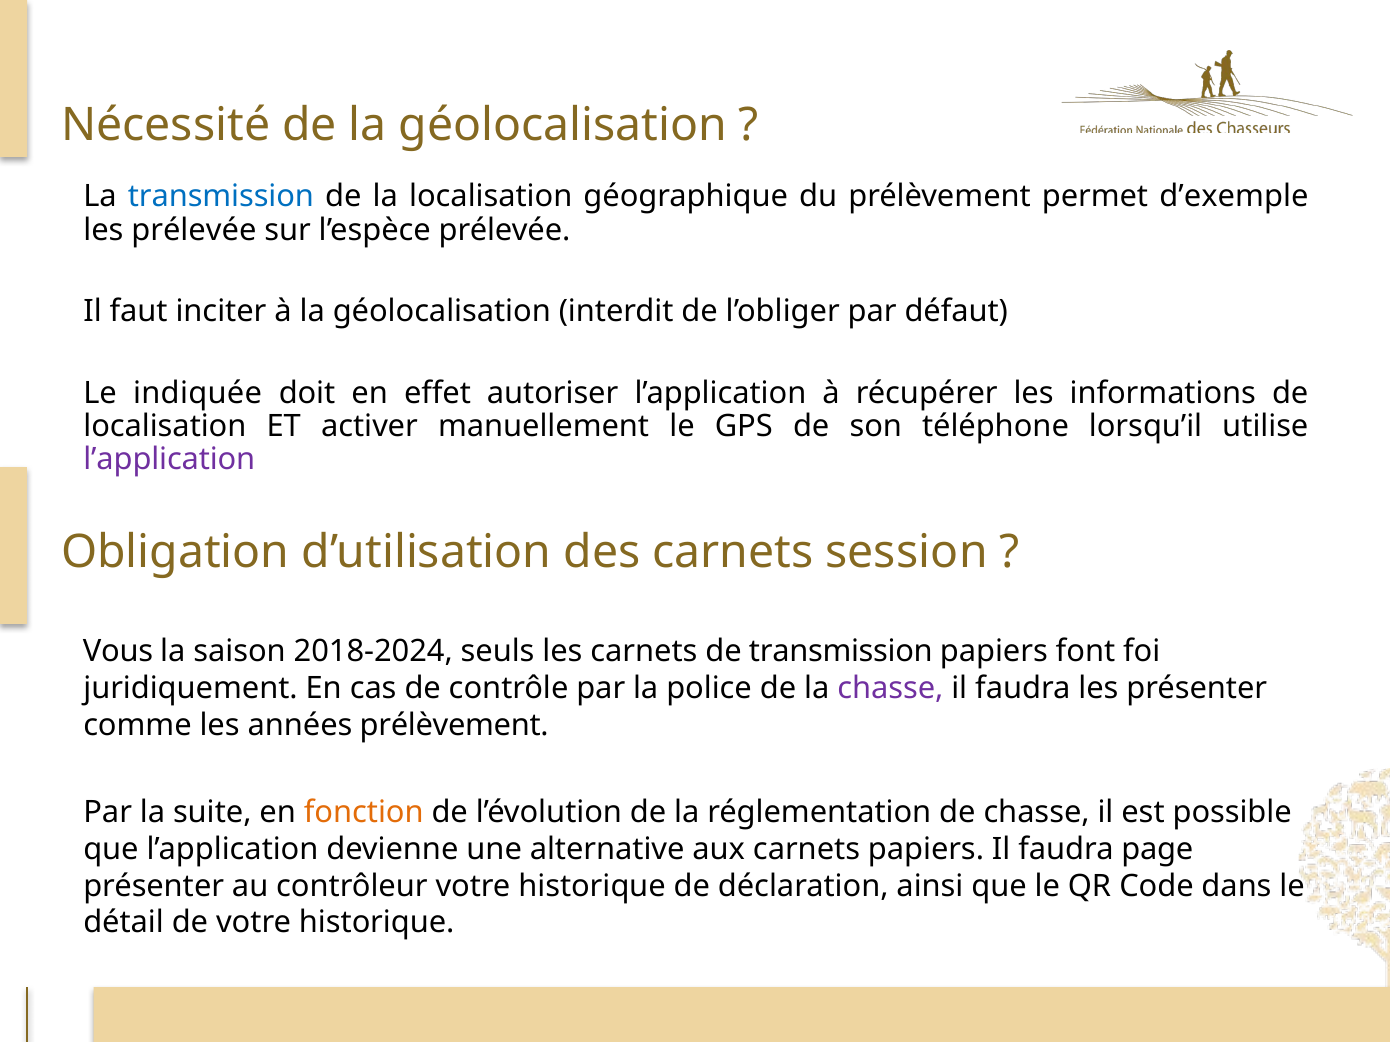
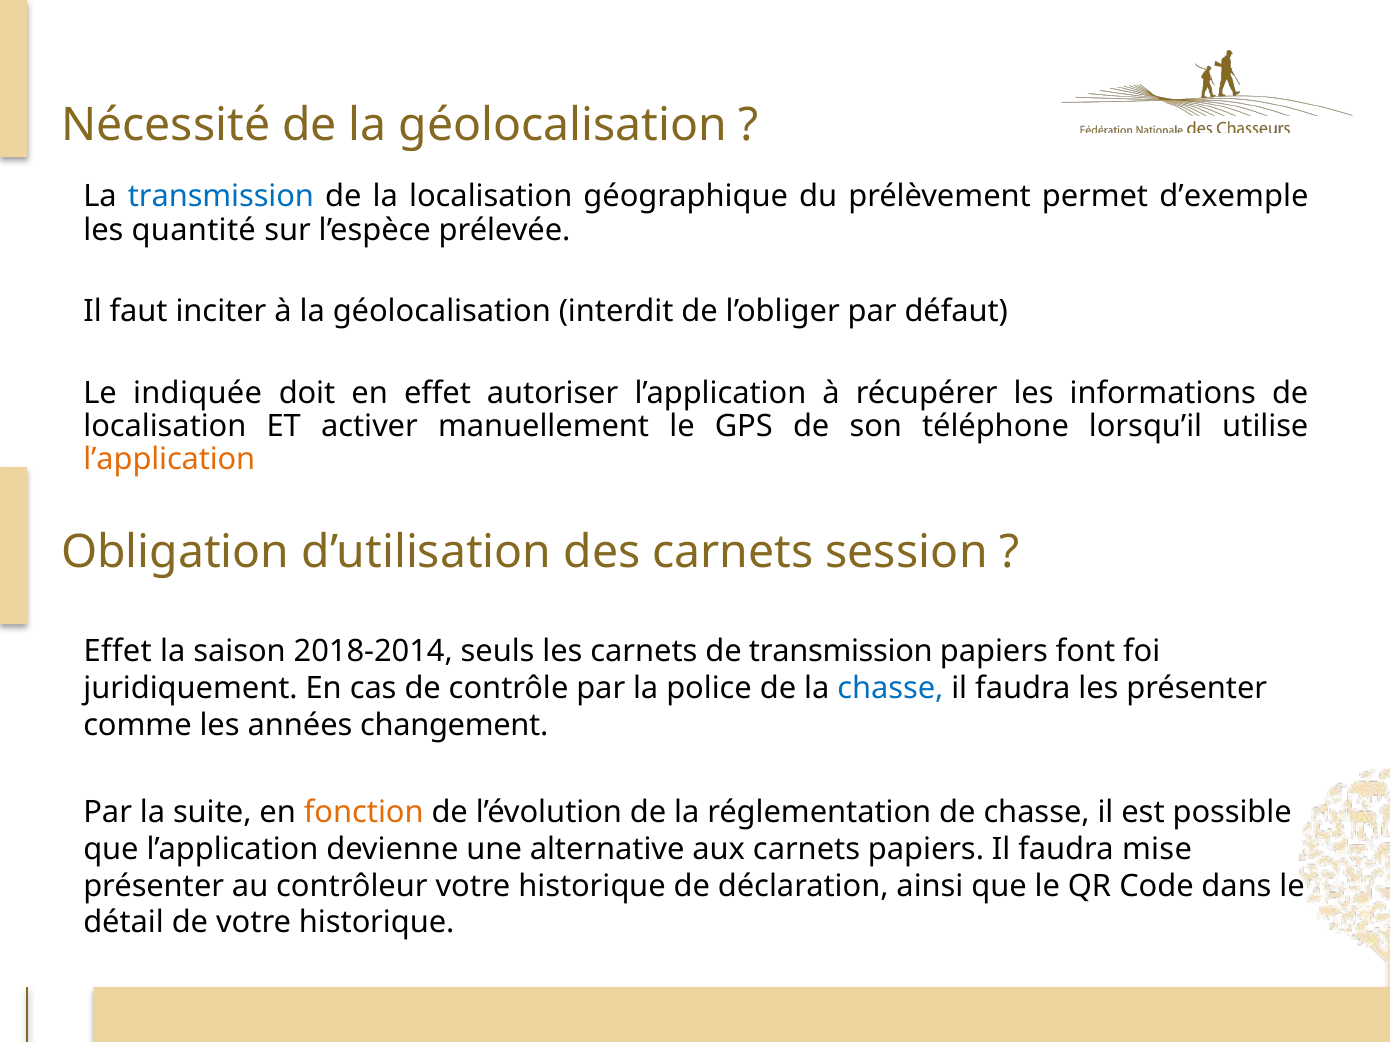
les prélevée: prélevée -> quantité (194, 230)
l’application colour: purple -> orange (169, 460)
Vous: Vous -> Effet (118, 652)
2018-2024: 2018-2024 -> 2018-2014 (373, 652)
chasse colour: purple -> blue (890, 689)
années prélèvement: prélèvement -> changement (454, 726)
page: page -> mise (1157, 849)
